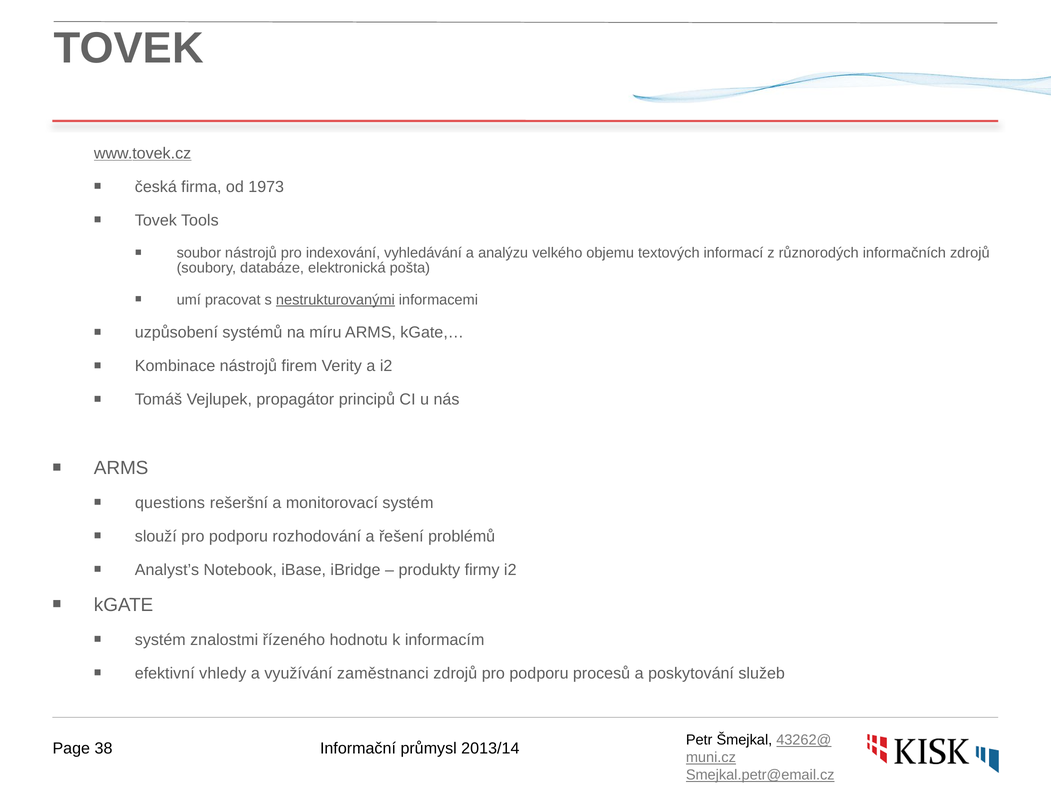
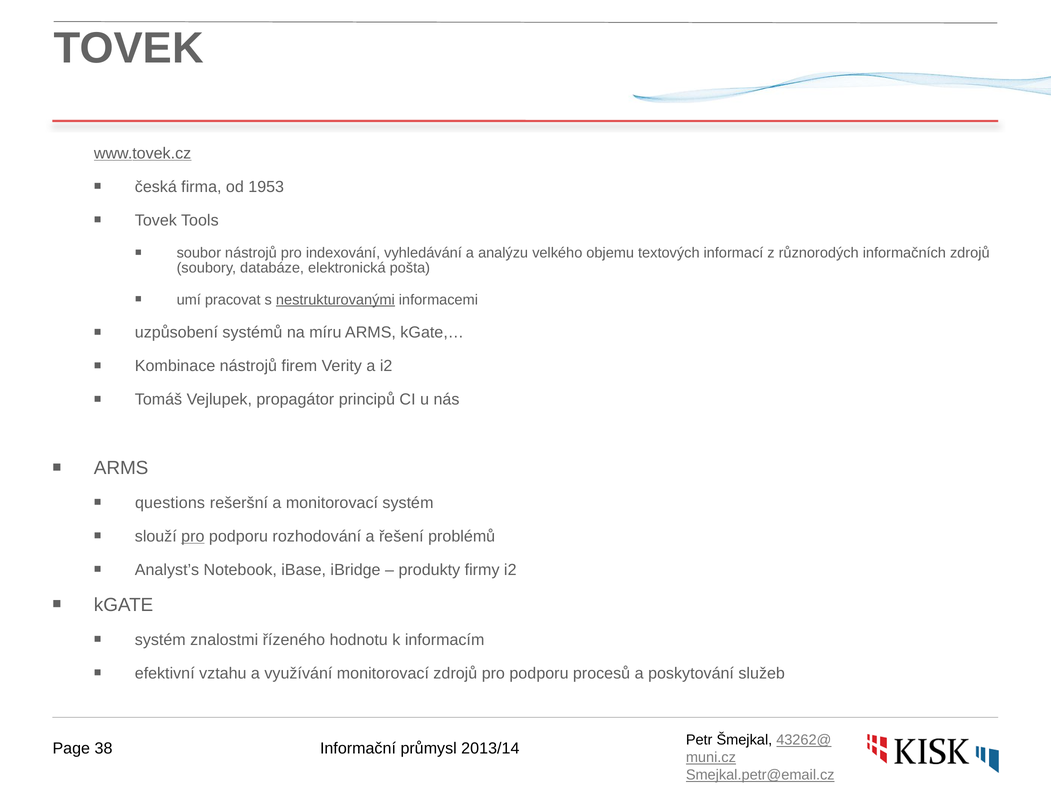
1973: 1973 -> 1953 (266, 187)
pro underline: none -> present (193, 537)
vhledy: vhledy -> vztahu (223, 673)
využívání zaměstnanci: zaměstnanci -> monitorovací (383, 673)
